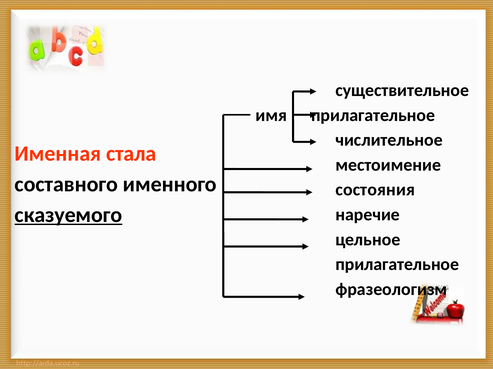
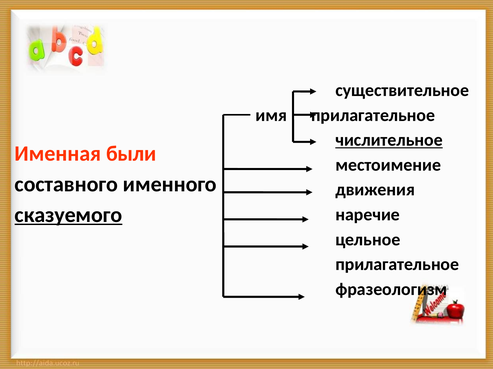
числительное underline: none -> present (389, 140)
стала: стала -> были (131, 154)
состояния: состояния -> движения (375, 190)
